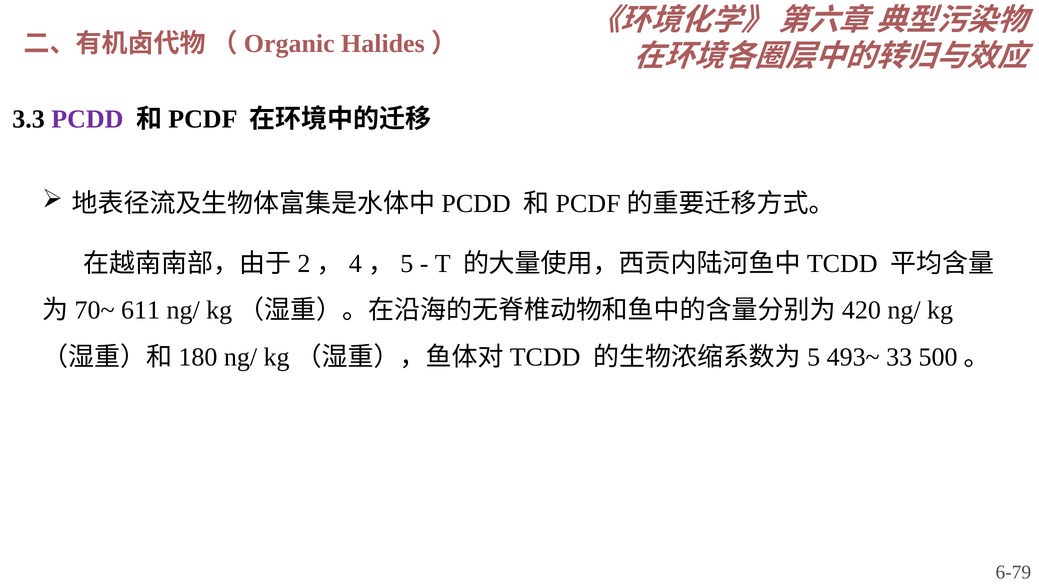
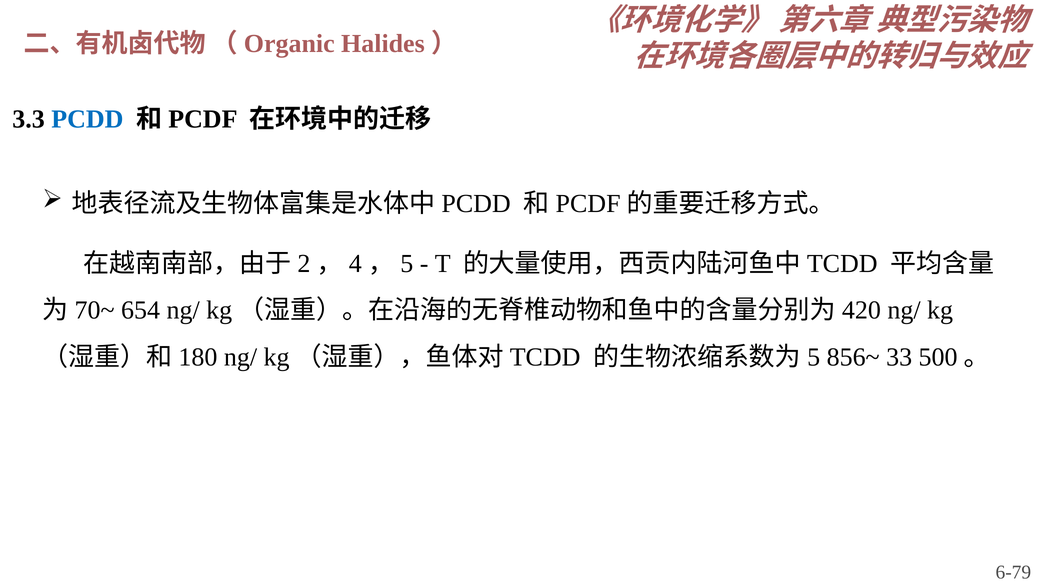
PCDD colour: purple -> blue (87, 119)
611: 611 -> 654 (141, 310)
493~: 493~ -> 856~ (853, 357)
